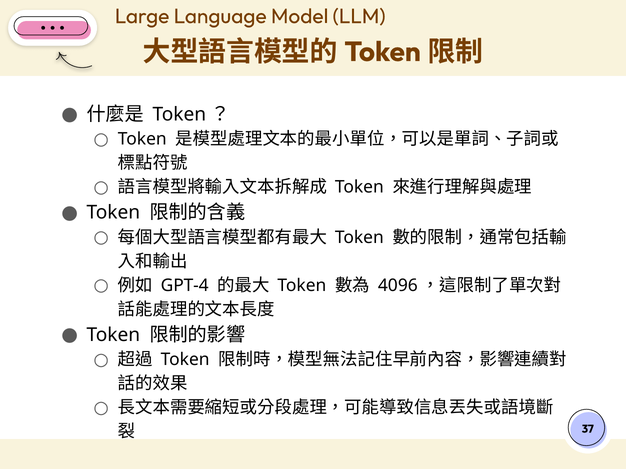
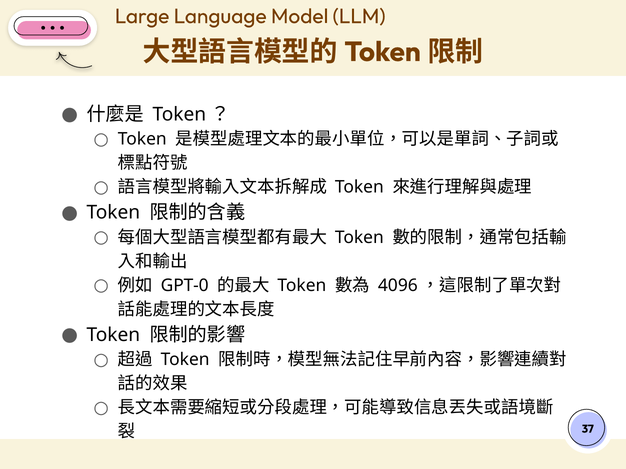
GPT-4: GPT-4 -> GPT-0 (185, 286)
